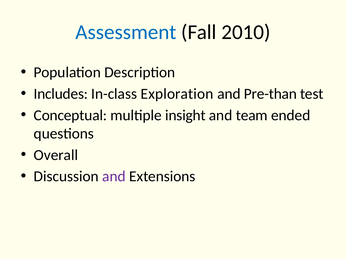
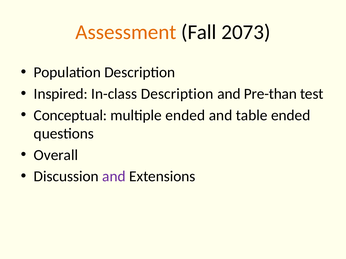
Assessment colour: blue -> orange (126, 32)
2010: 2010 -> 2073 (246, 32)
Includes: Includes -> Inspired (61, 94)
In-class Exploration: Exploration -> Description (177, 94)
multiple insight: insight -> ended (185, 115)
team: team -> table (252, 115)
